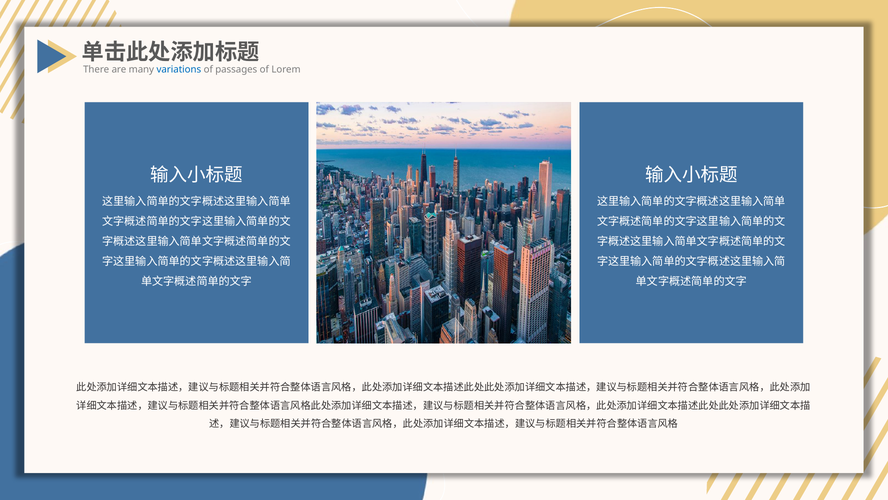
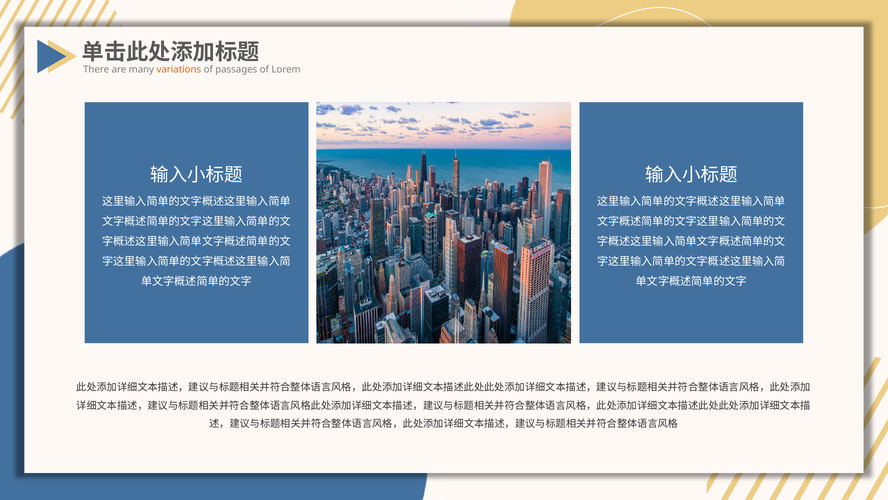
variations colour: blue -> orange (179, 70)
